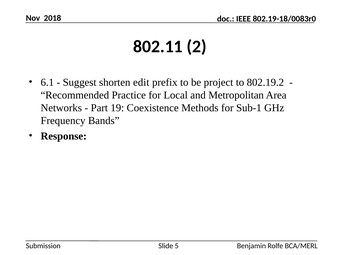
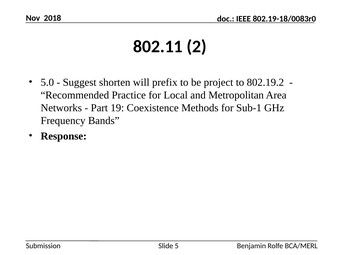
6.1: 6.1 -> 5.0 (47, 82)
edit: edit -> will (141, 82)
